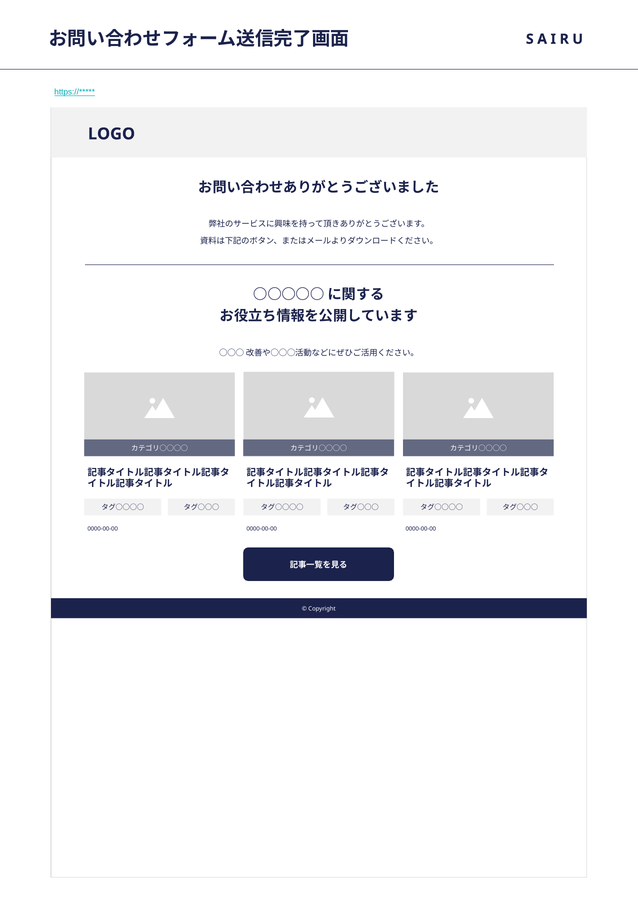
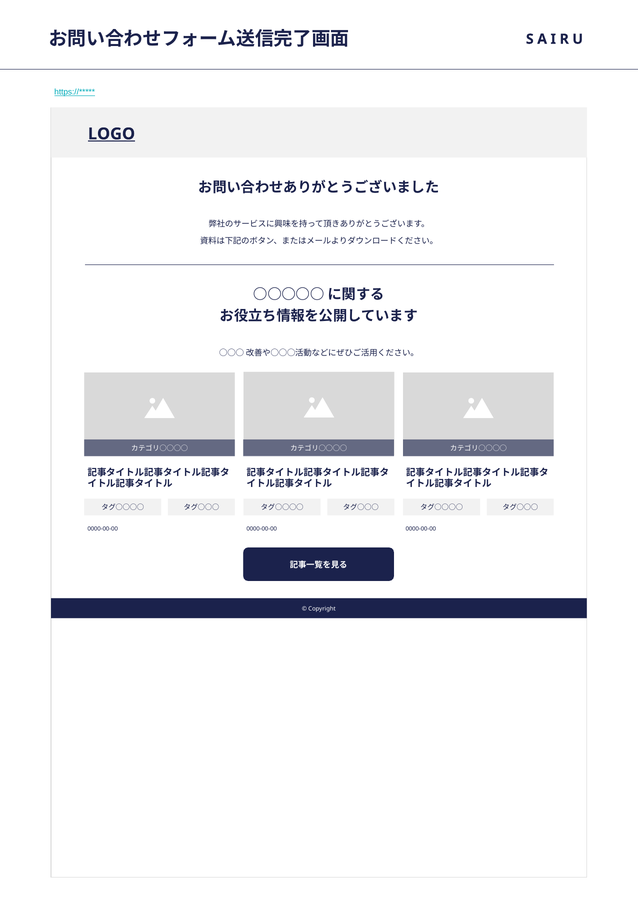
LOGO underline: none -> present (111, 134)
